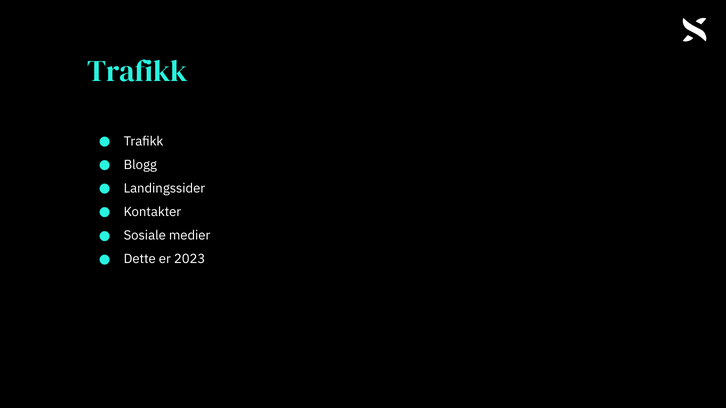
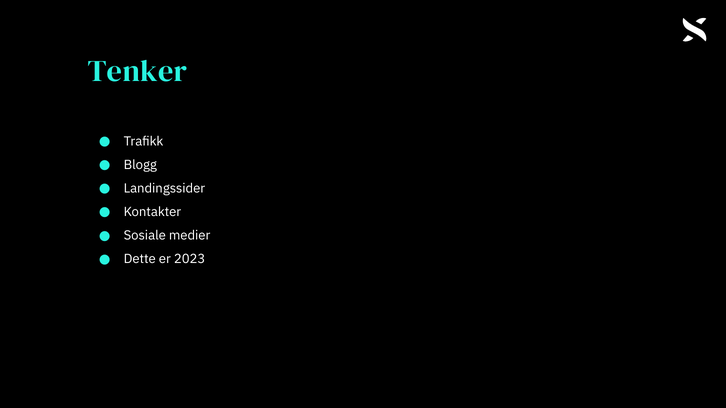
Trafikk: Trafikk -> Tenker (137, 71)
